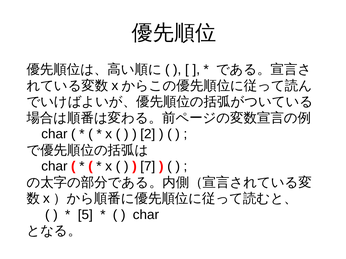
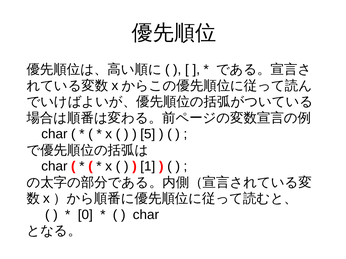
2: 2 -> 5 (148, 134)
7: 7 -> 1 (148, 167)
5: 5 -> 0 (85, 215)
